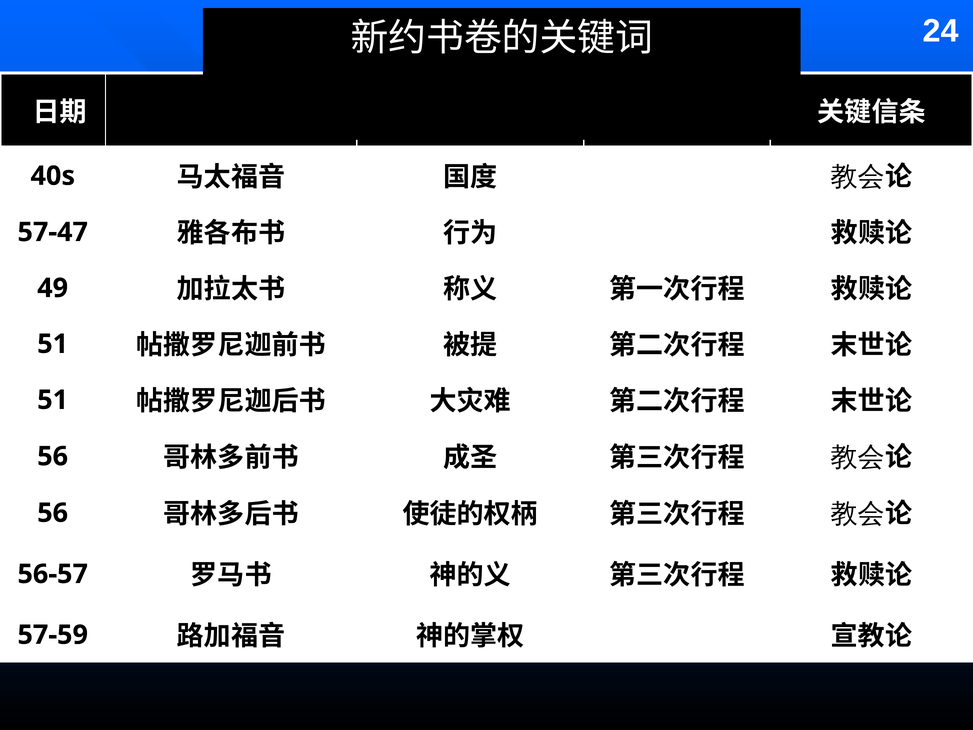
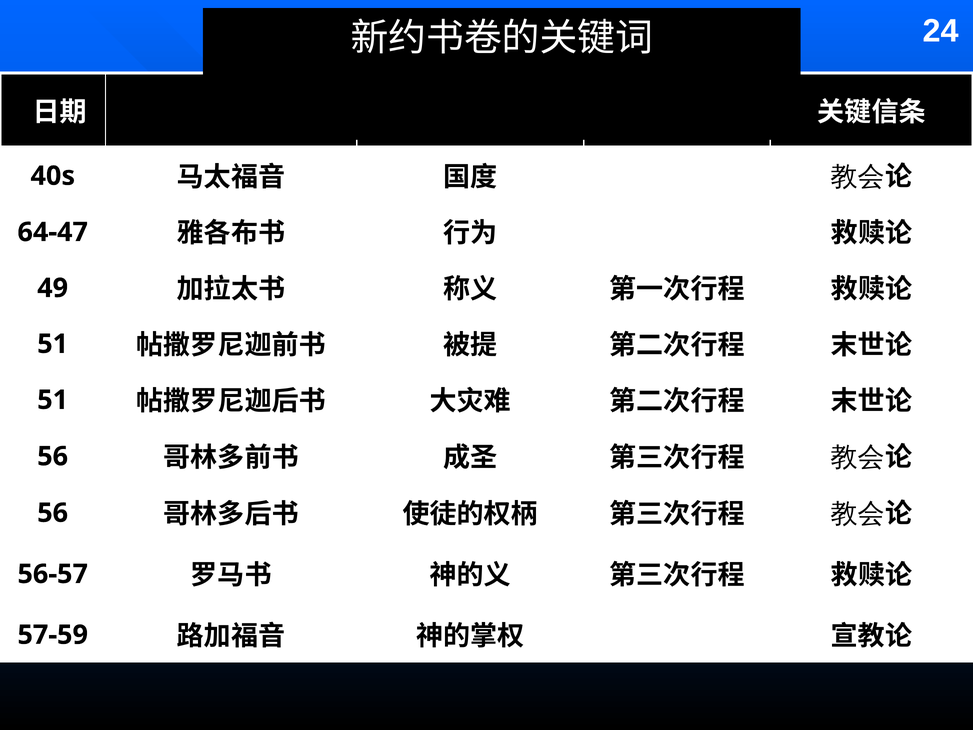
57-47: 57-47 -> 64-47 (53, 232)
